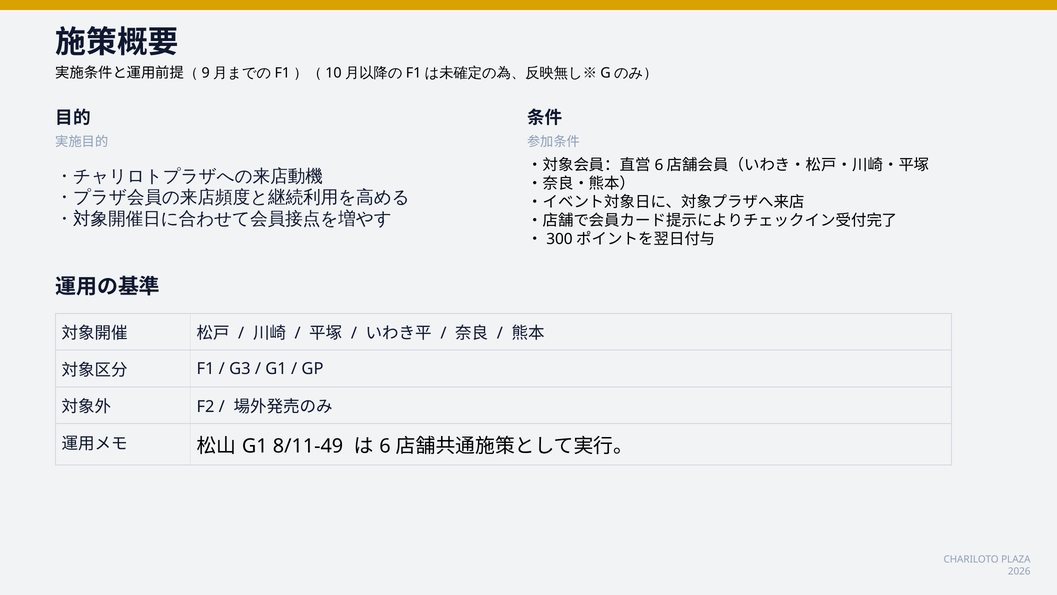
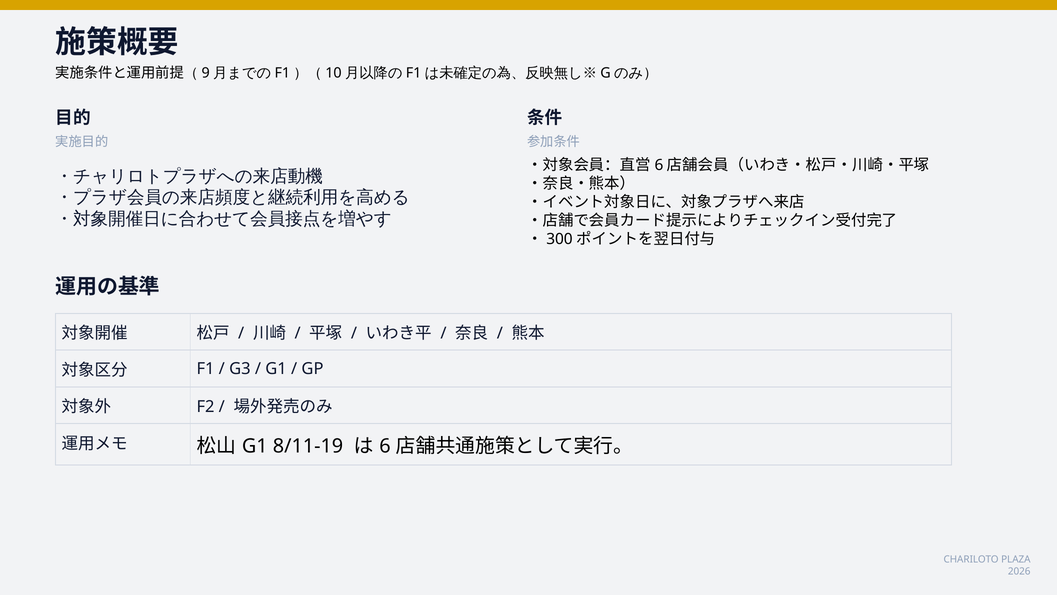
8/11-49: 8/11-49 -> 8/11-19 (308, 446)
